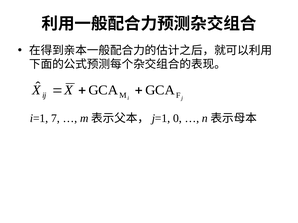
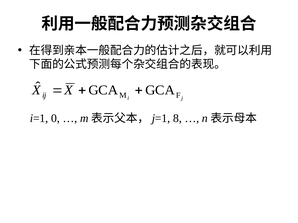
7: 7 -> 0 (55, 119)
0: 0 -> 8 (177, 119)
